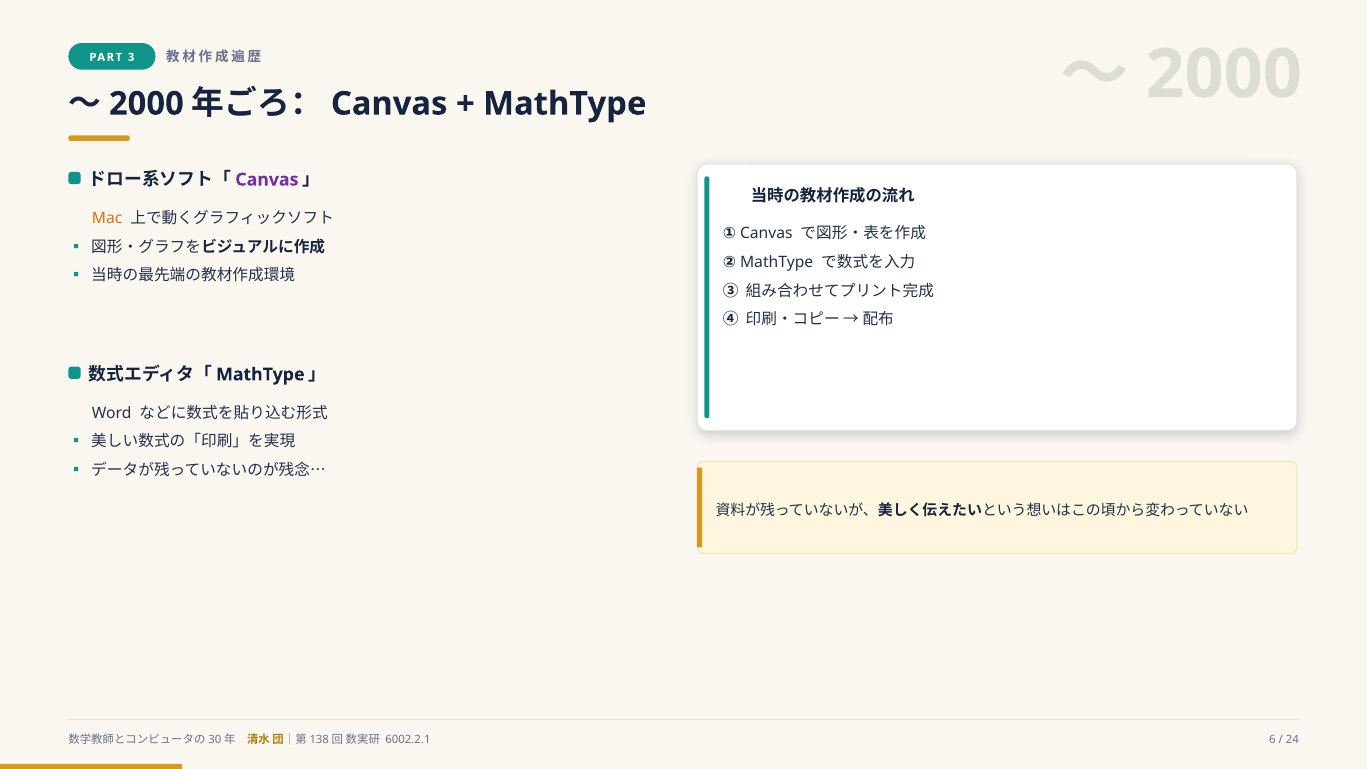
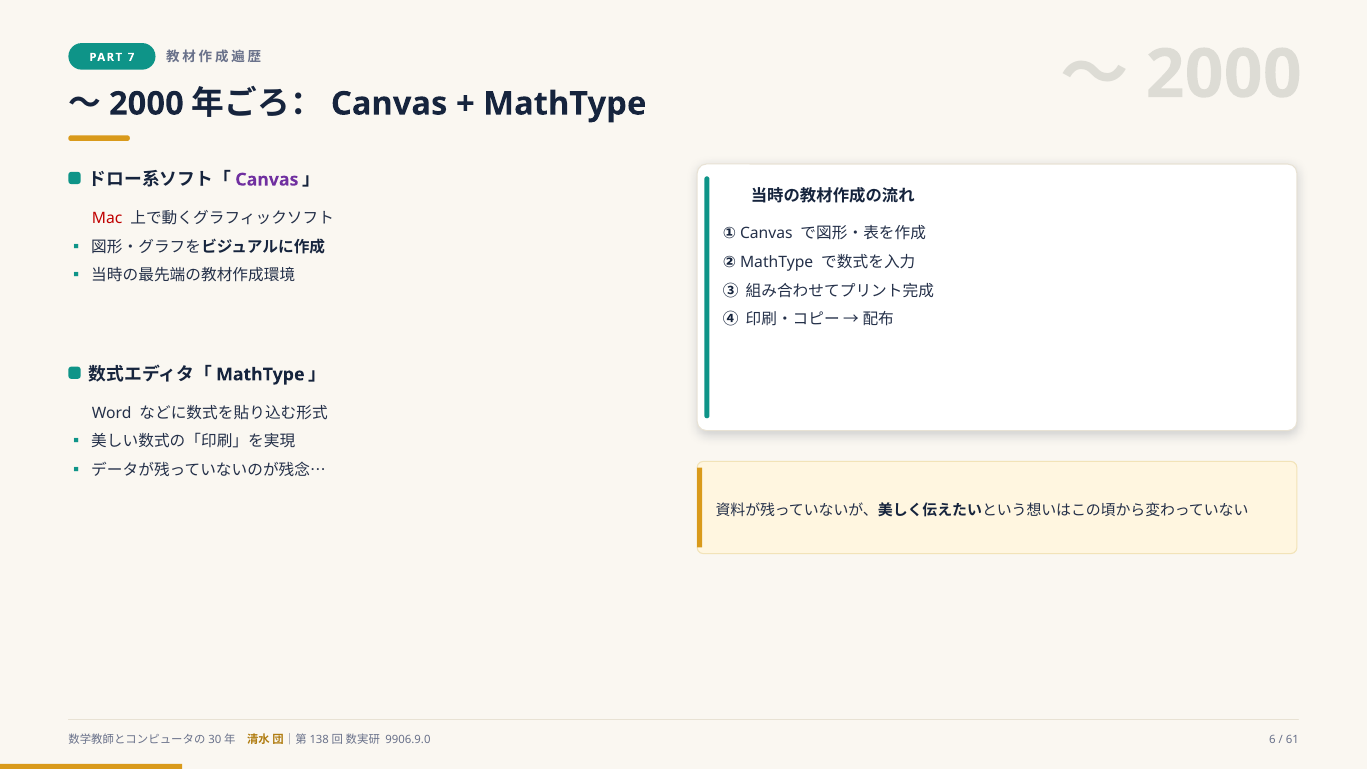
3: 3 -> 7 (131, 57)
Mac colour: orange -> red (107, 218)
6002.2.1: 6002.2.1 -> 9906.9.0 (408, 740)
24: 24 -> 61 (1292, 740)
